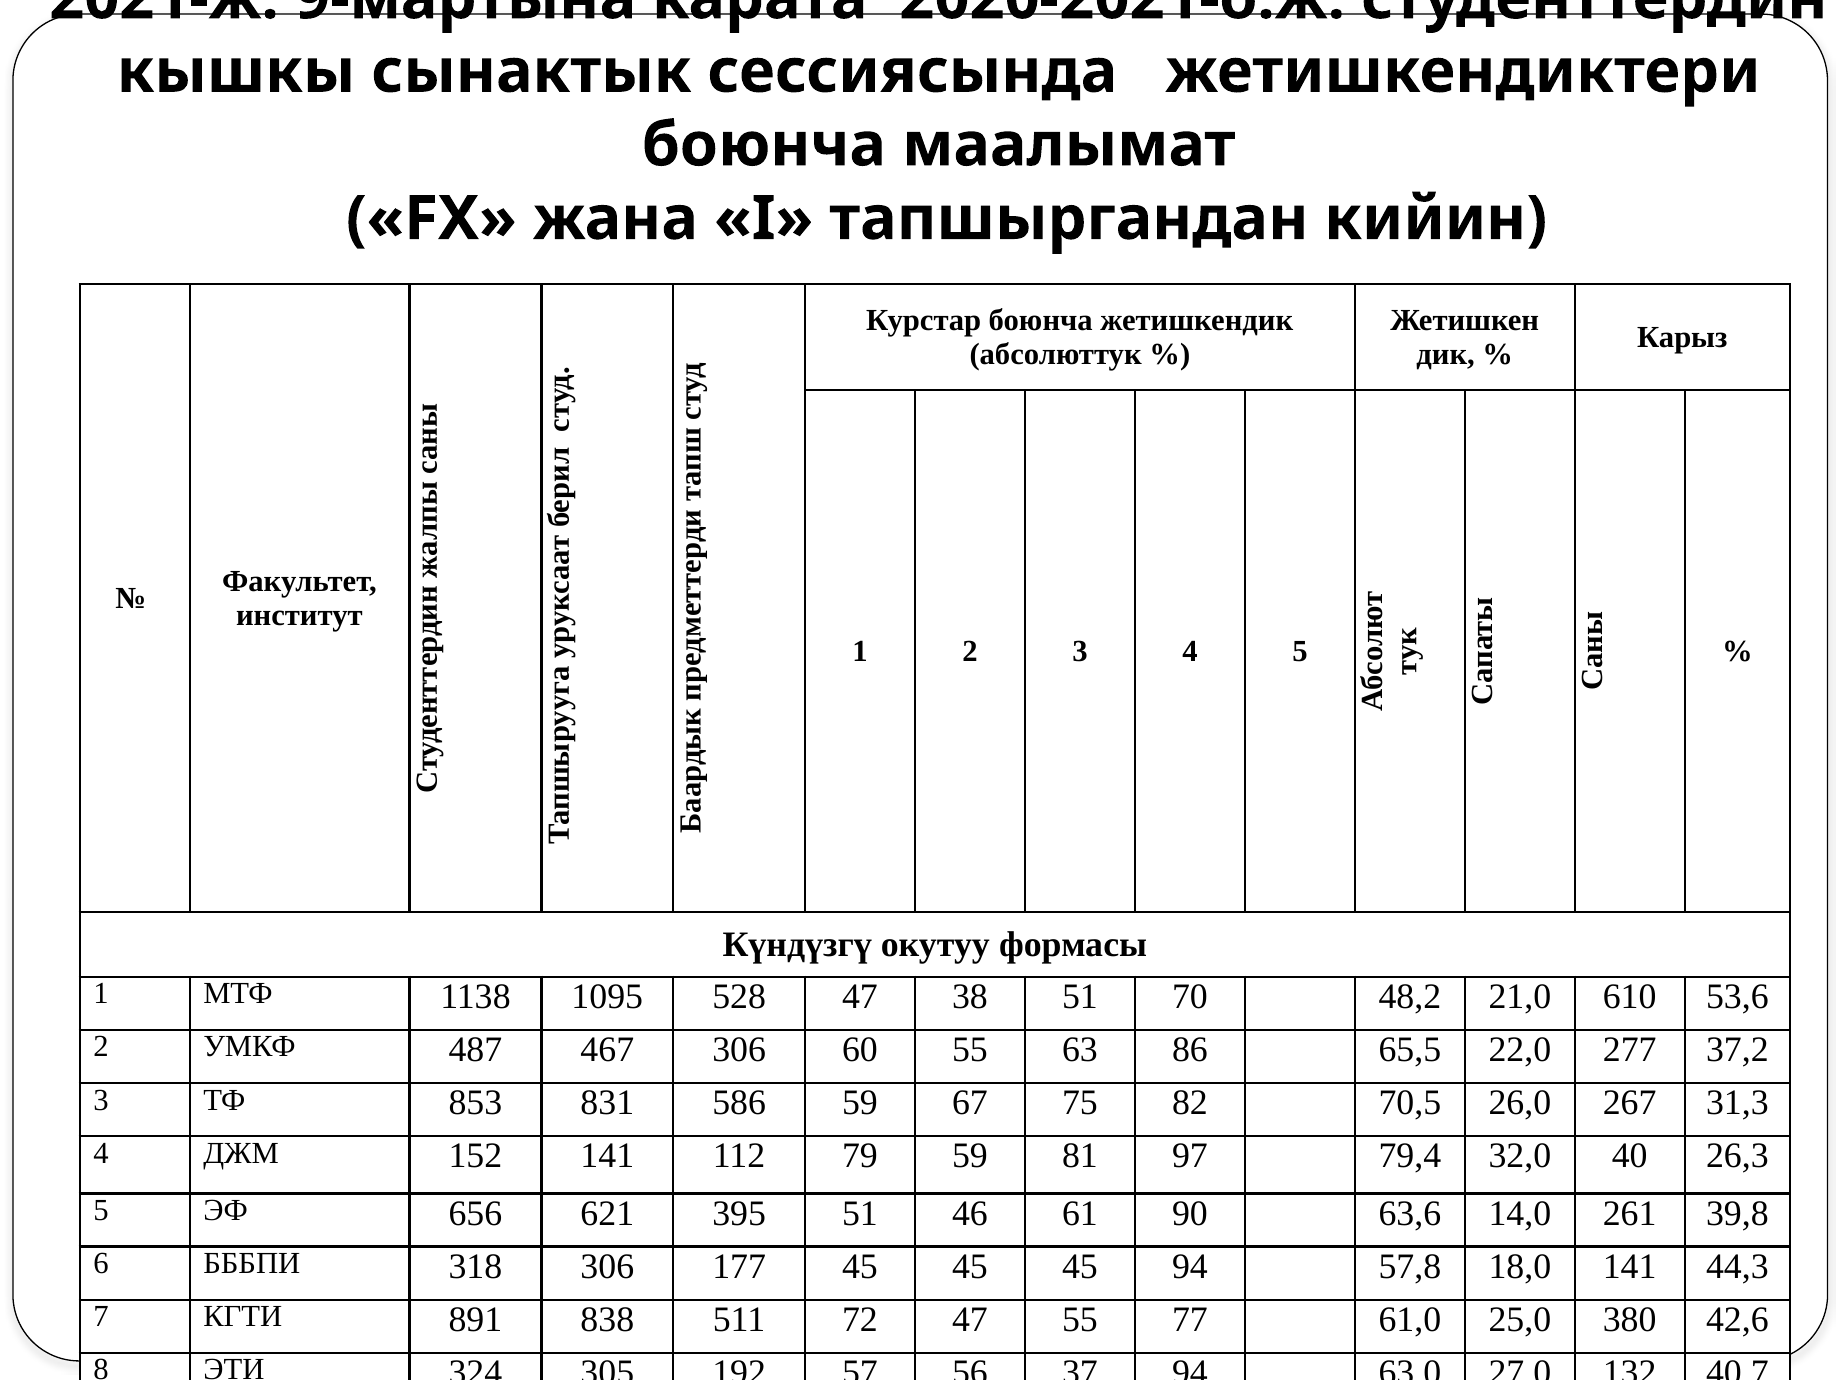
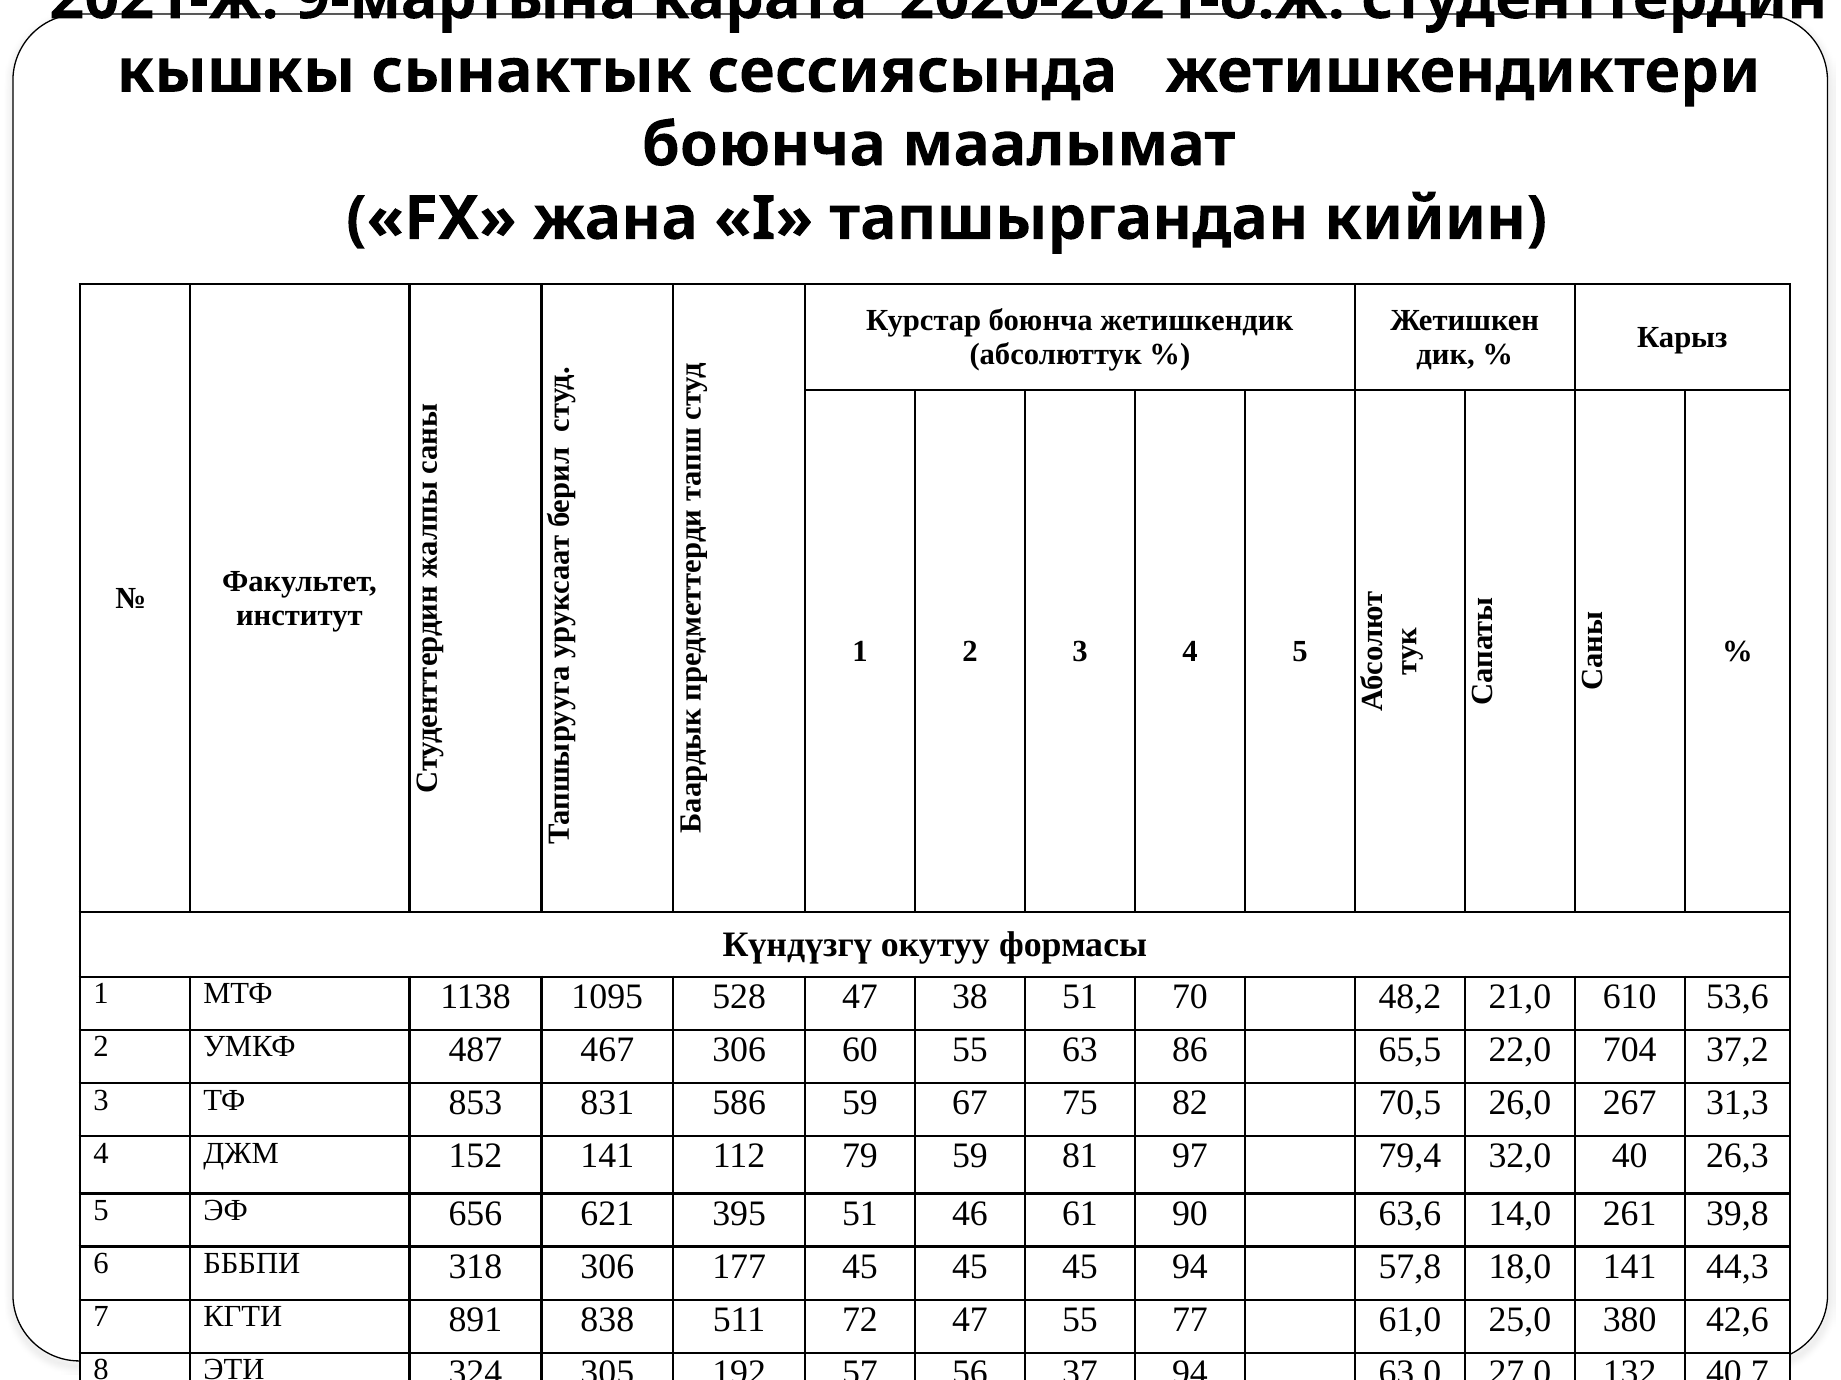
277: 277 -> 704 (1630, 1050)
